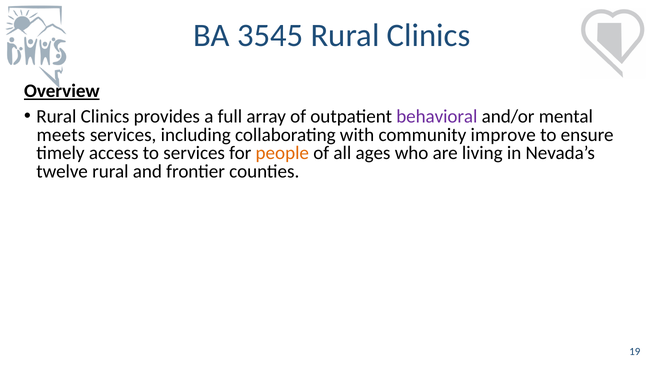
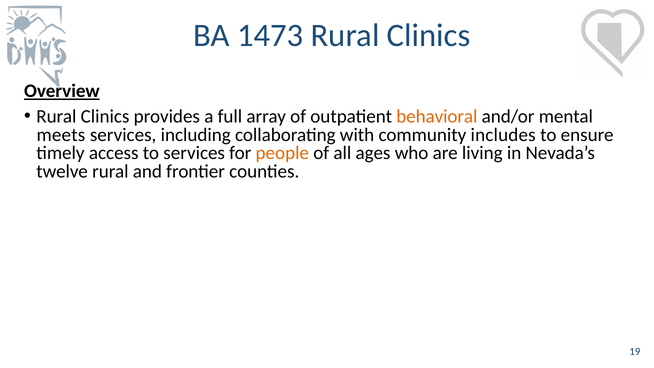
3545: 3545 -> 1473 (270, 35)
behavioral colour: purple -> orange (437, 117)
improve: improve -> includes (503, 135)
